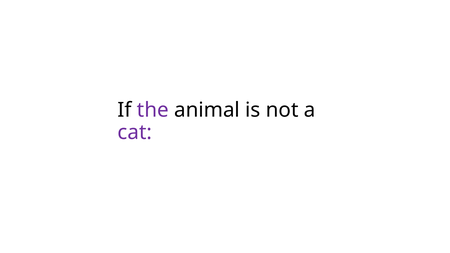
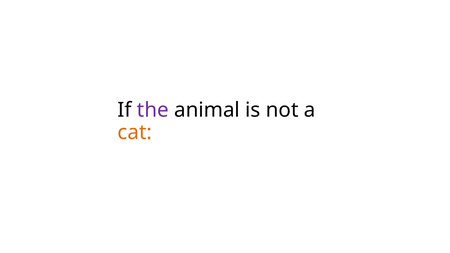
cat colour: purple -> orange (135, 132)
